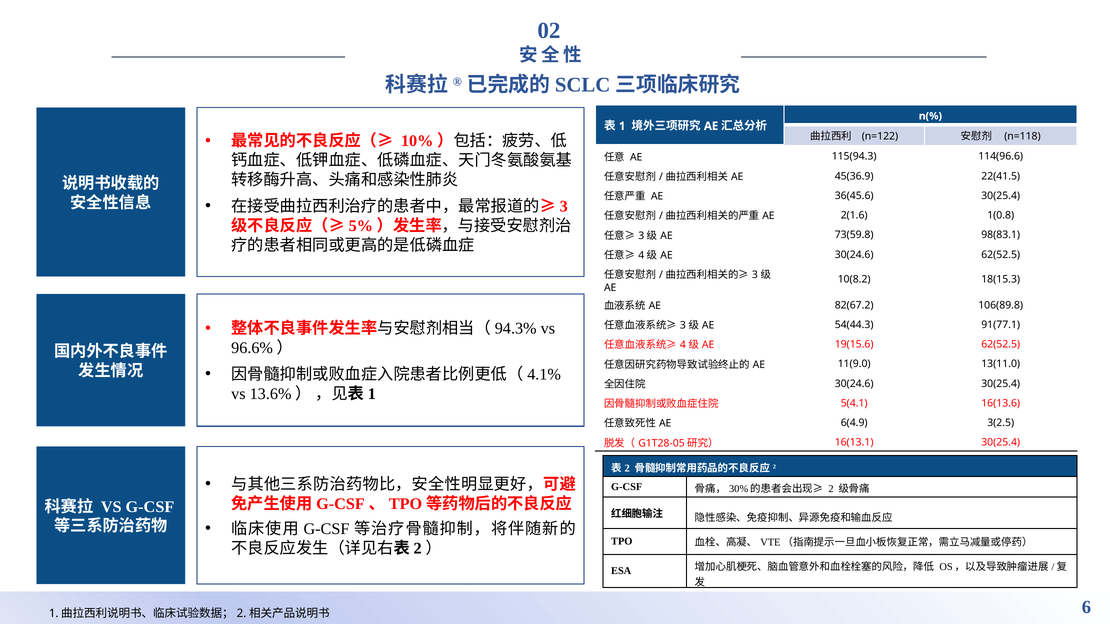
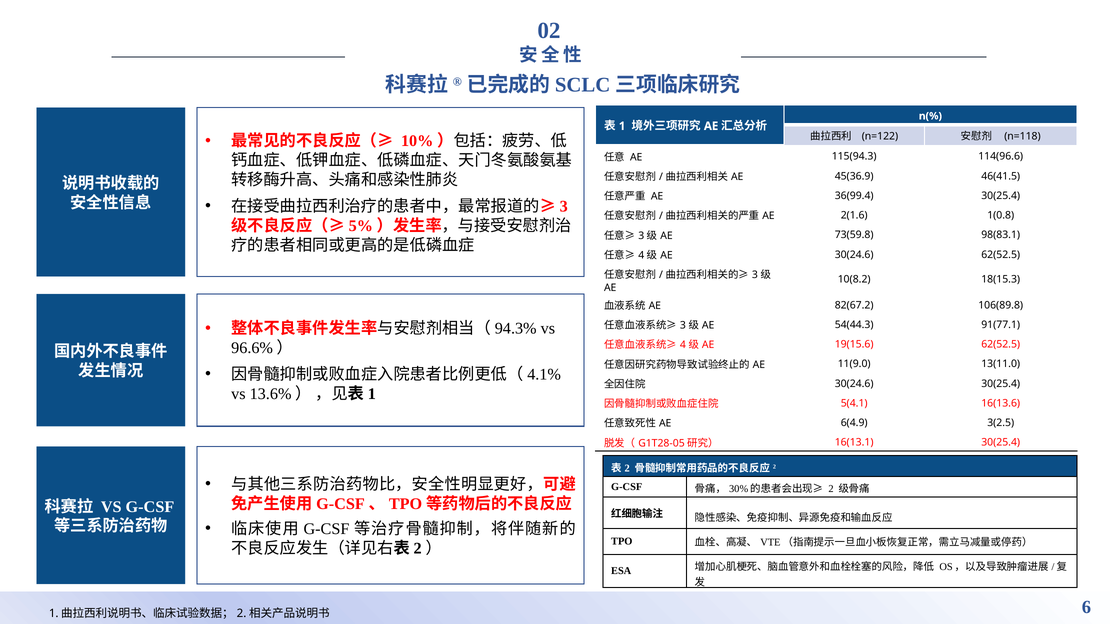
22(41.5: 22(41.5 -> 46(41.5 (1001, 176)
36(45.6: 36(45.6 -> 36(99.4 (854, 196)
